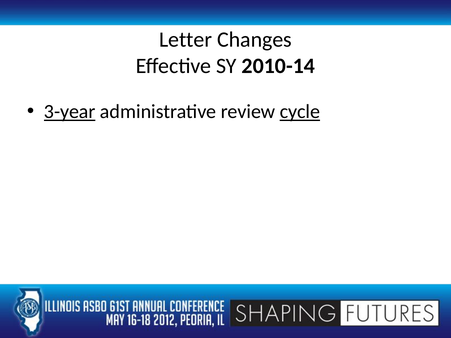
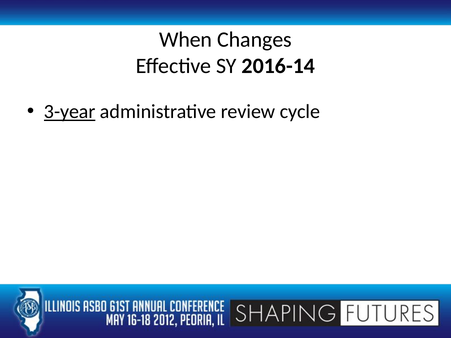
Letter: Letter -> When (186, 40)
2010-14: 2010-14 -> 2016-14 (278, 66)
cycle underline: present -> none (300, 112)
